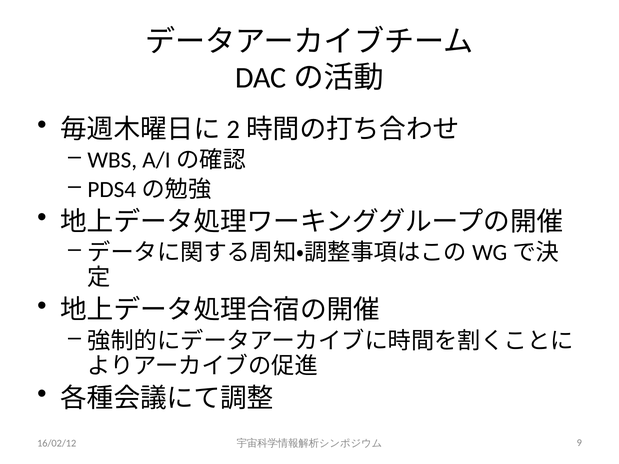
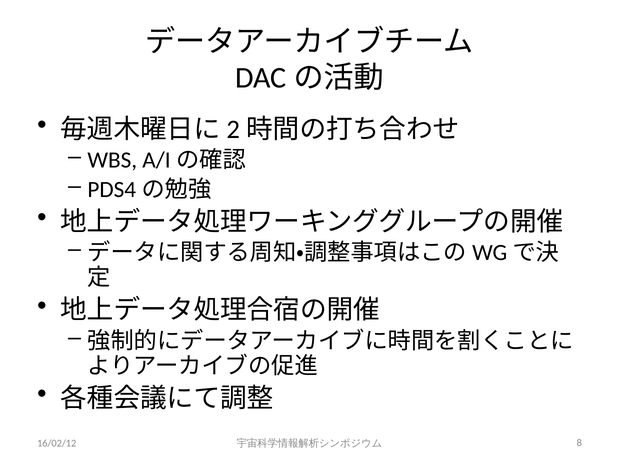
9: 9 -> 8 (579, 443)
